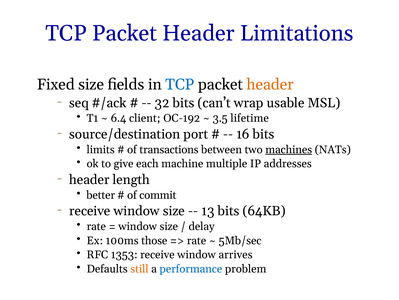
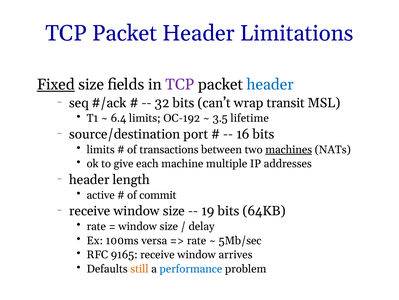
Fixed underline: none -> present (56, 84)
TCP colour: blue -> purple (180, 84)
header colour: orange -> blue (270, 84)
usable: usable -> transit (286, 103)
6.4 client: client -> limits (145, 118)
better: better -> active (101, 195)
13: 13 -> 19 (208, 210)
those: those -> versa (154, 240)
1353: 1353 -> 9165 (124, 254)
